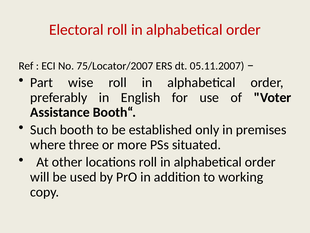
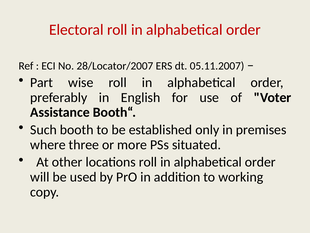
75/Locator/2007: 75/Locator/2007 -> 28/Locator/2007 (115, 66)
